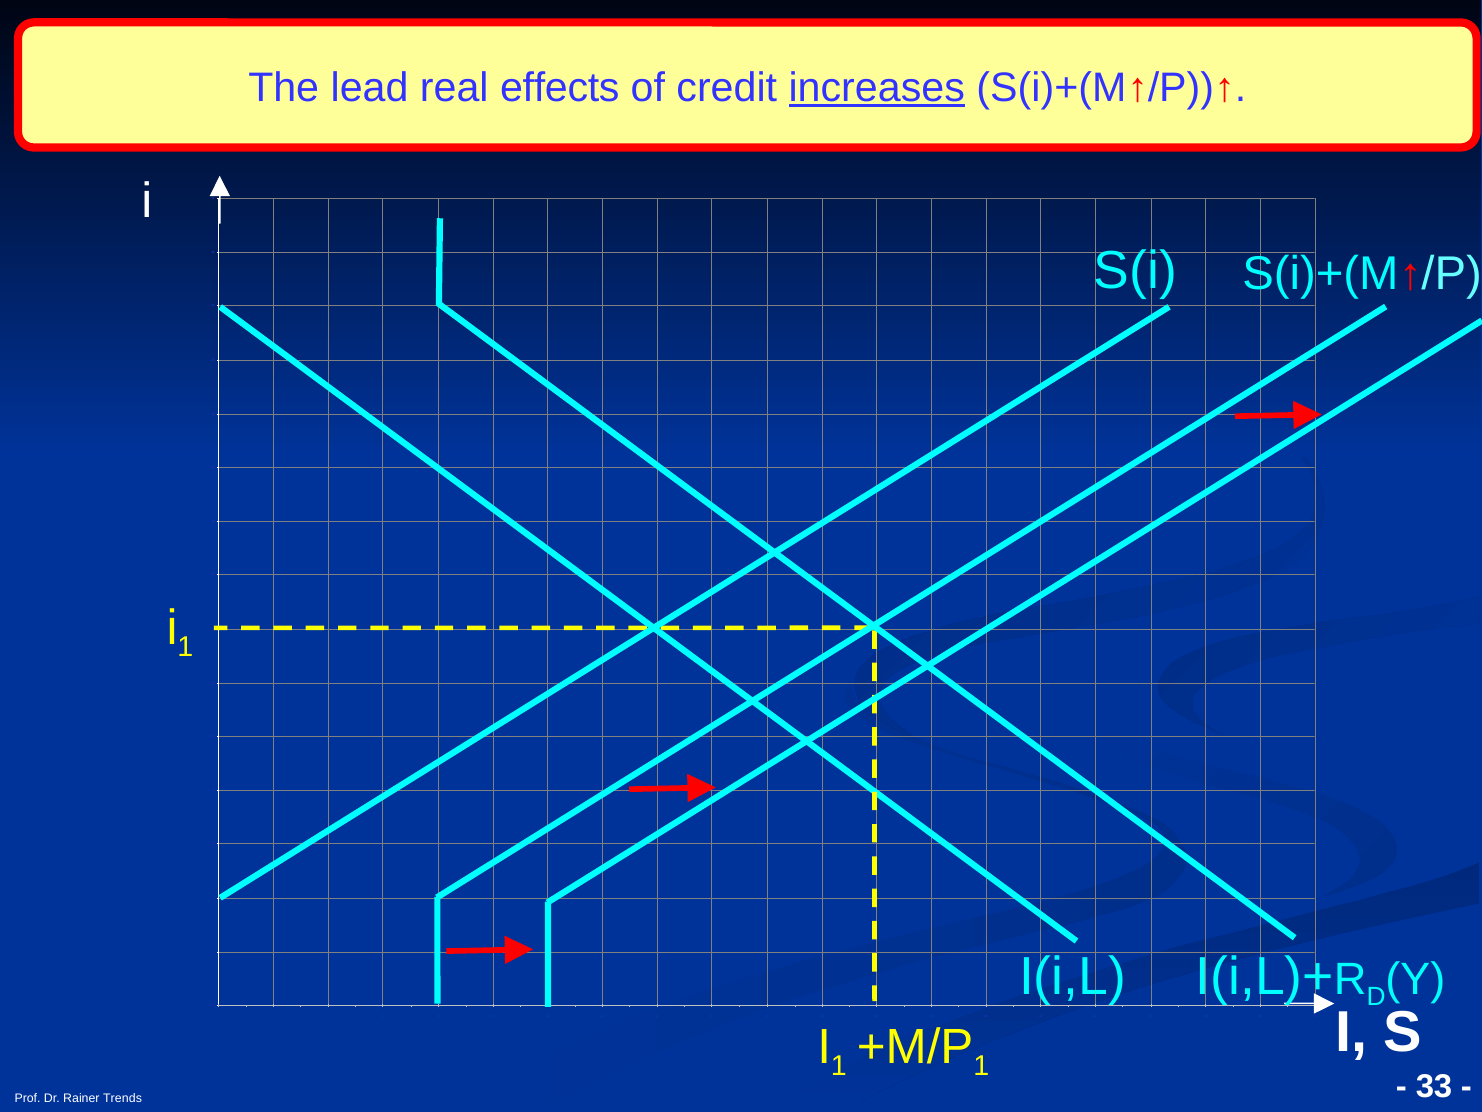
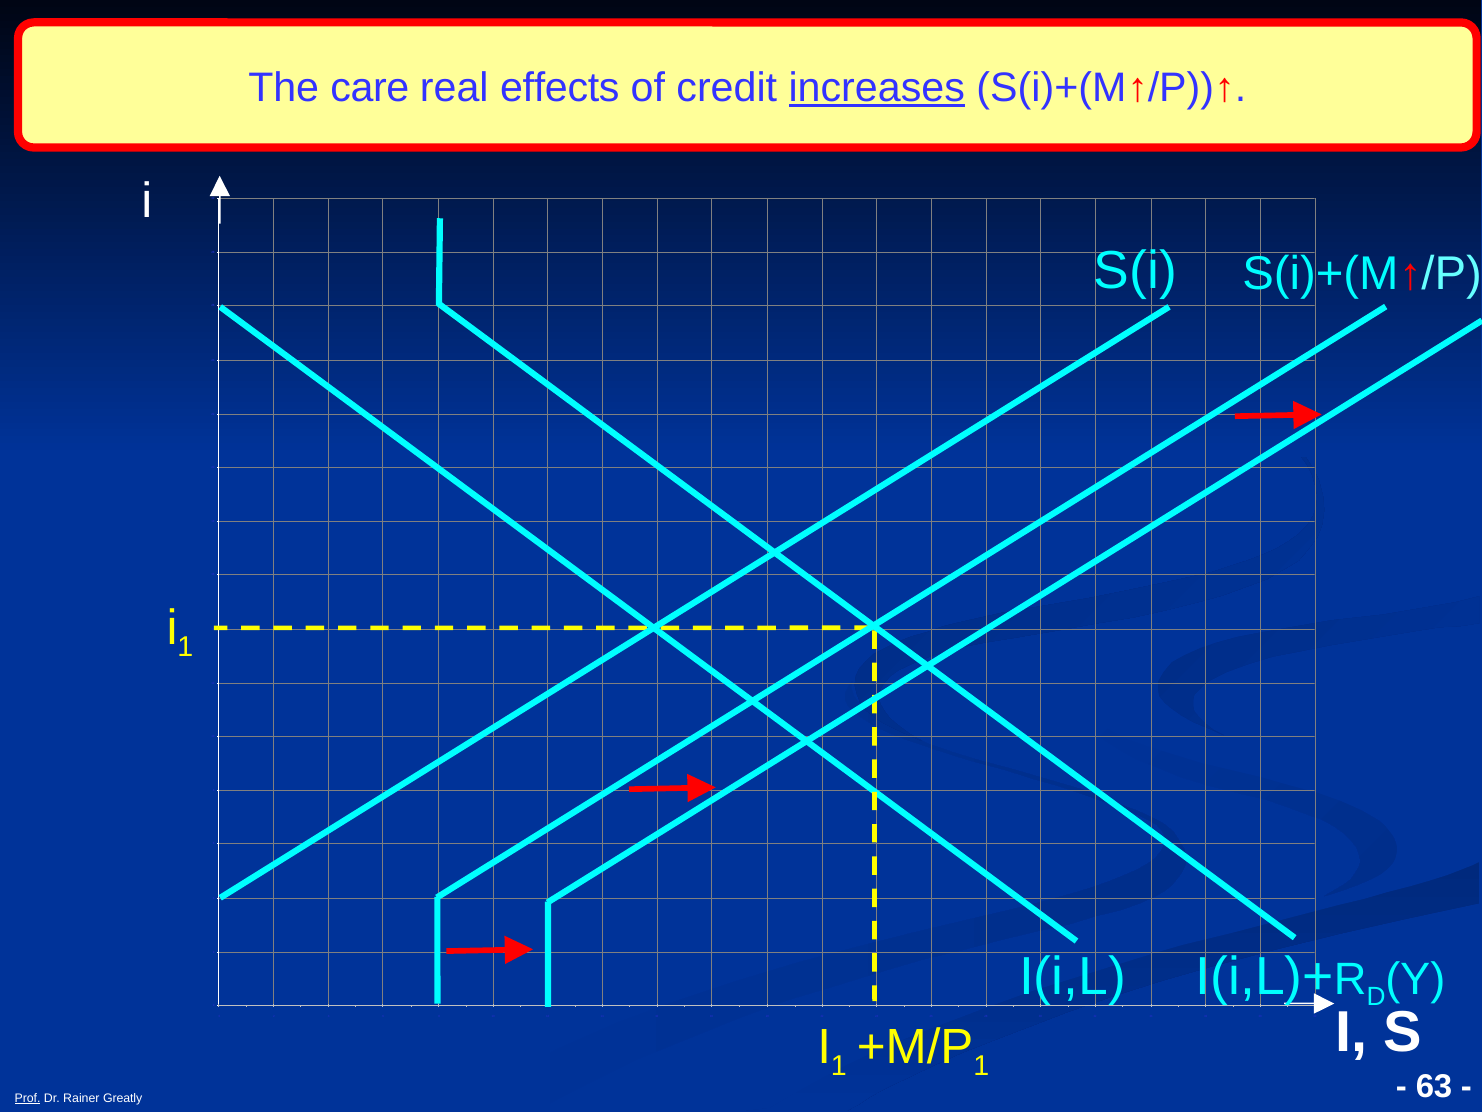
lead: lead -> care (370, 88)
33: 33 -> 63 (1434, 1086)
Prof underline: none -> present (28, 1098)
Trends: Trends -> Greatly (123, 1098)
